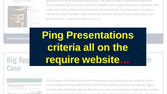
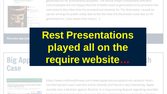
Ping: Ping -> Rest (53, 35)
criteria: criteria -> played (64, 47)
